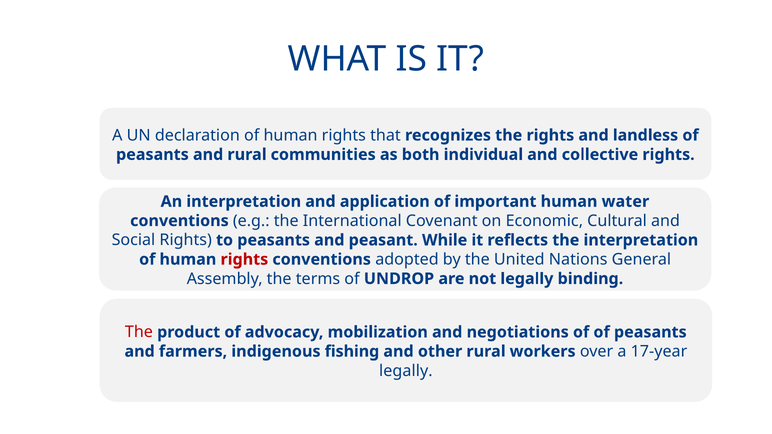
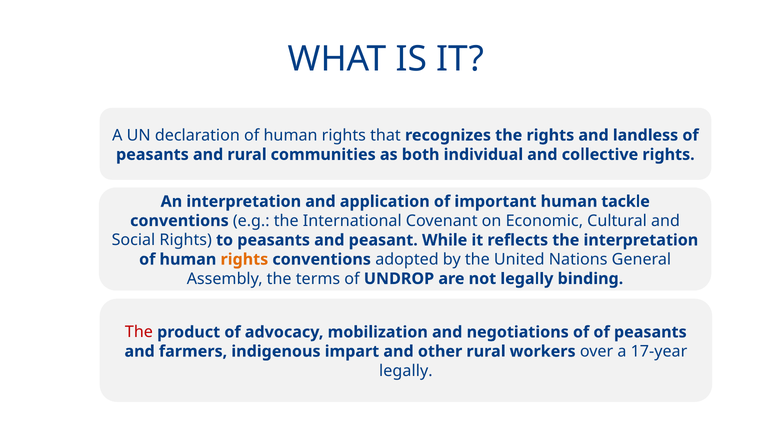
water: water -> tackle (626, 202)
rights colour: red -> orange (244, 260)
fishing: fishing -> impart (352, 352)
